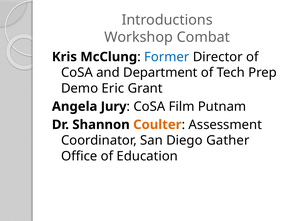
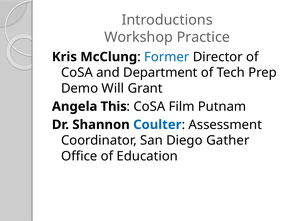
Combat: Combat -> Practice (203, 37)
Eric: Eric -> Will (113, 88)
Jury: Jury -> This (114, 107)
Coulter colour: orange -> blue (157, 125)
